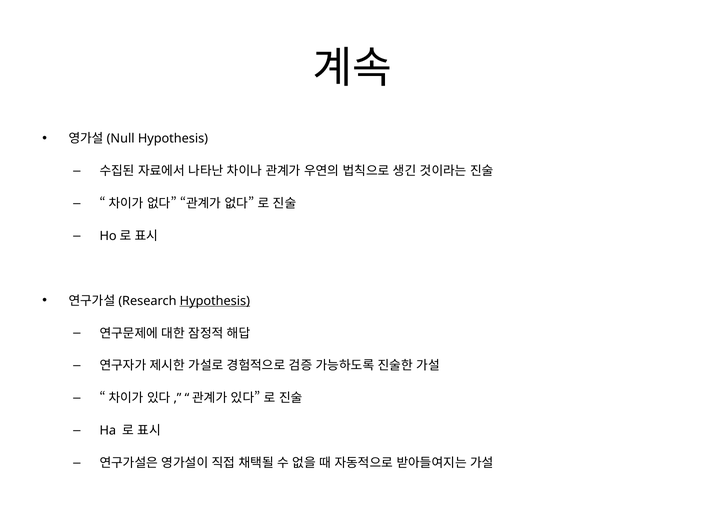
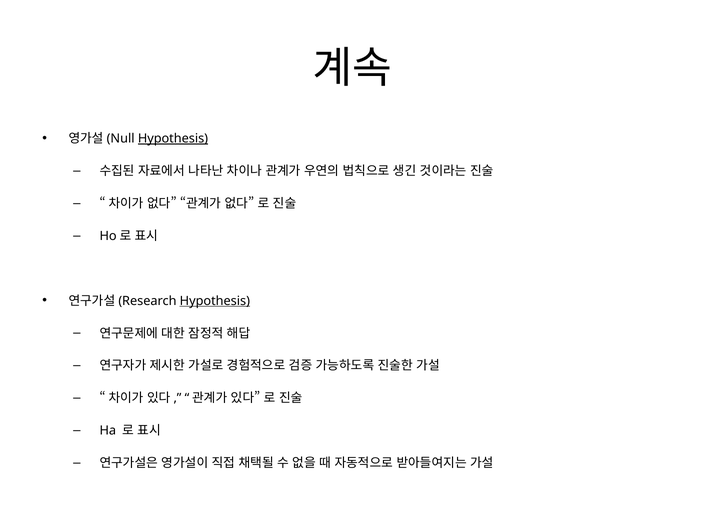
Hypothesis underline: none -> present (173, 138)
